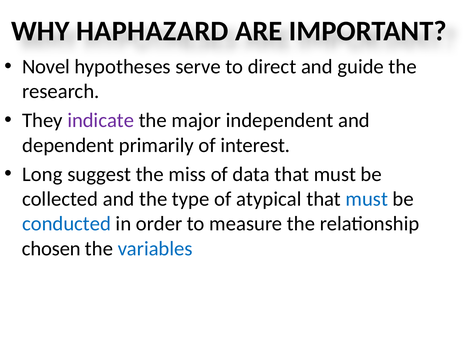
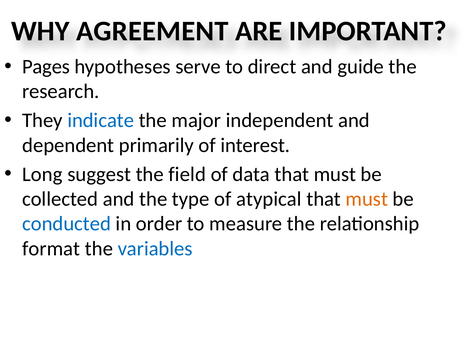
HAPHAZARD: HAPHAZARD -> AGREEMENT (152, 31)
Novel: Novel -> Pages (46, 67)
indicate colour: purple -> blue (101, 121)
miss: miss -> field (187, 174)
must colour: blue -> orange (367, 199)
chosen: chosen -> format (51, 249)
